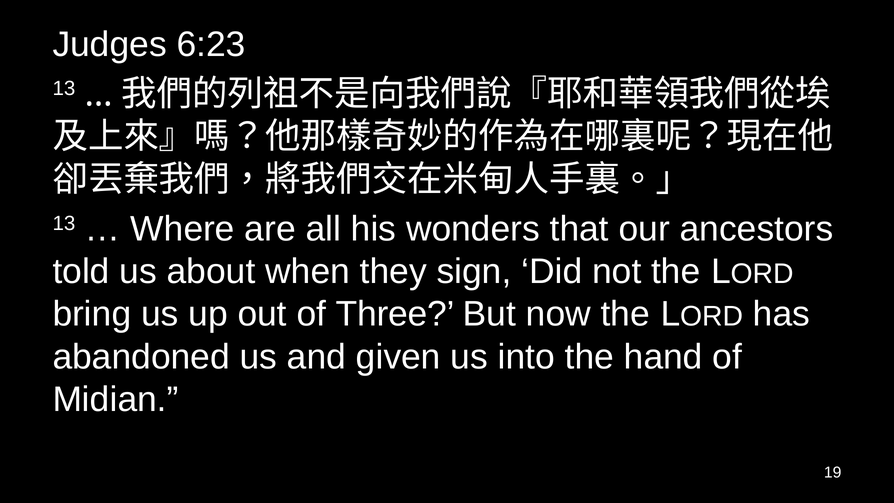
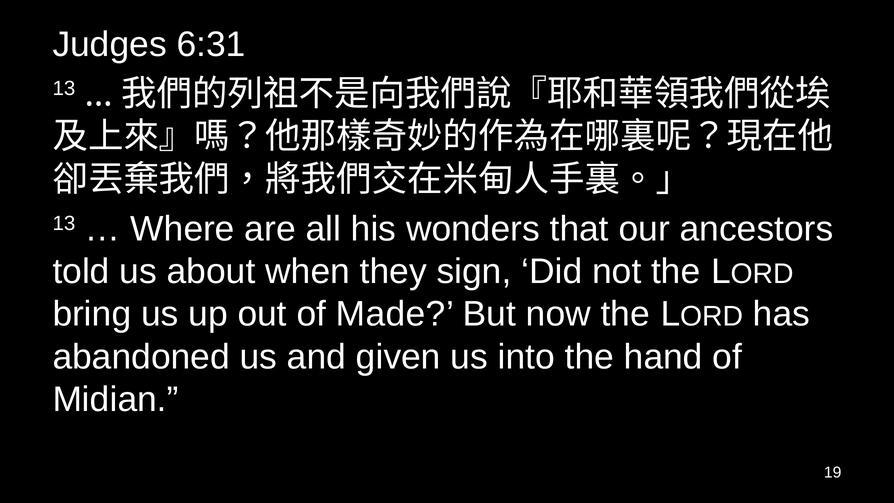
6:23: 6:23 -> 6:31 (211, 44)
Three: Three -> Made (395, 314)
